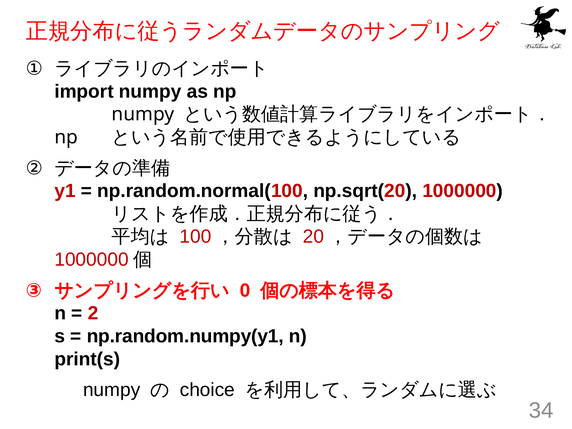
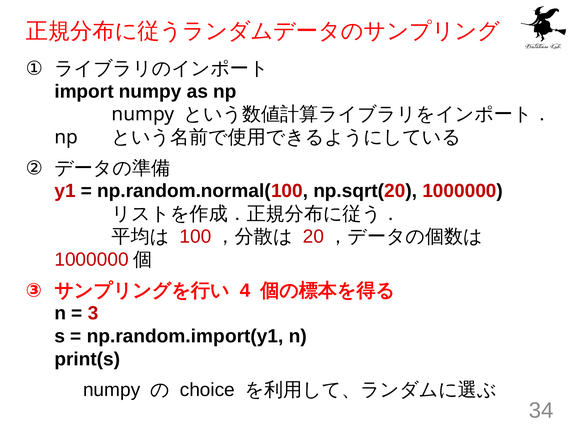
0: 0 -> 4 (245, 290)
2: 2 -> 3 (93, 313)
np.random.numpy(y1: np.random.numpy(y1 -> np.random.import(y1 (185, 336)
